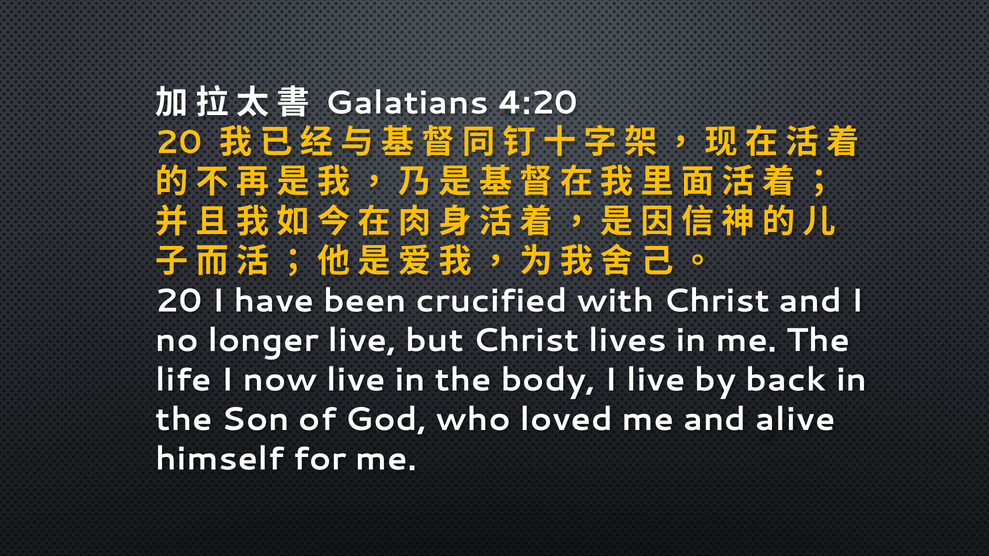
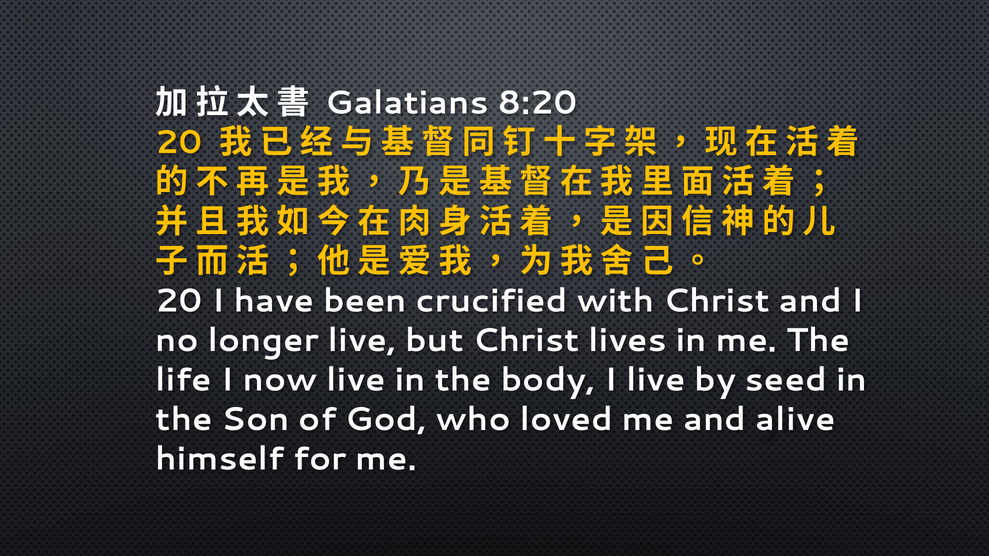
4:20: 4:20 -> 8:20 (538, 103)
back: back -> seed (786, 380)
